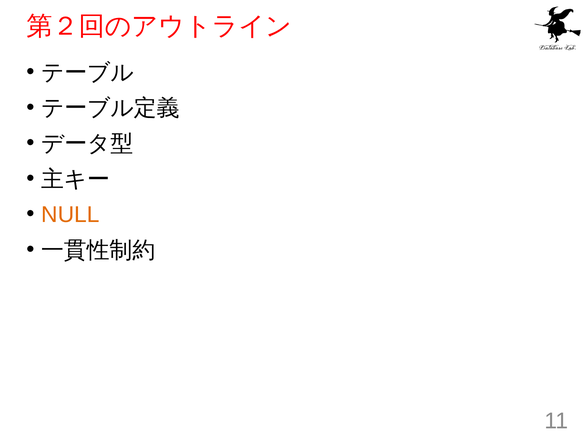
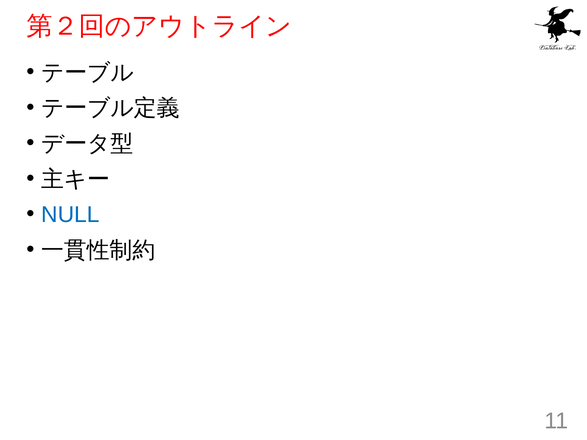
NULL colour: orange -> blue (70, 215)
